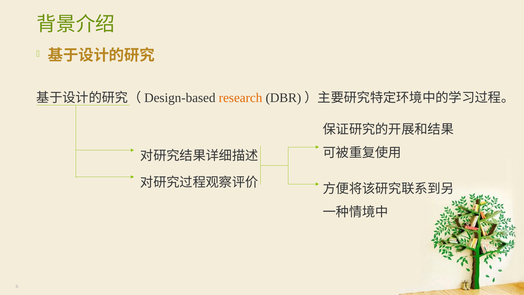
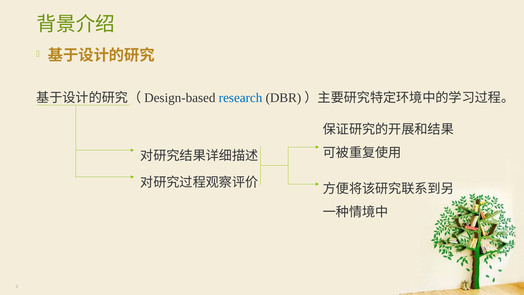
research colour: orange -> blue (241, 98)
